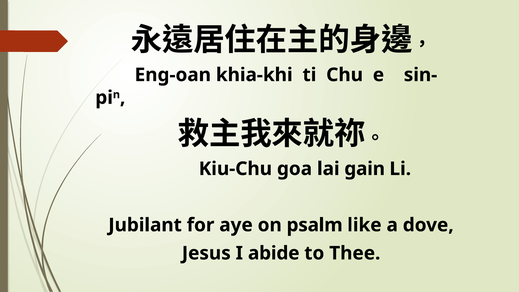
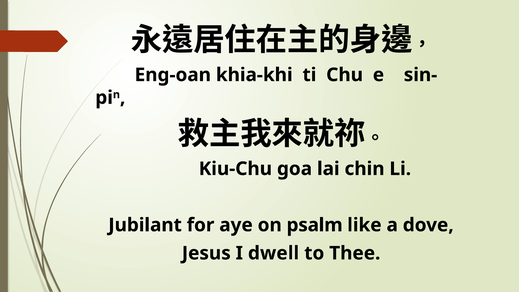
gain: gain -> chin (365, 169)
abide: abide -> dwell (274, 253)
